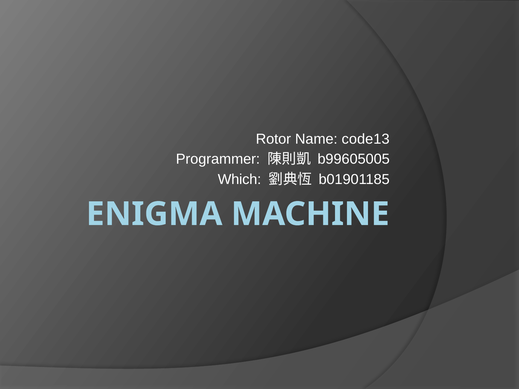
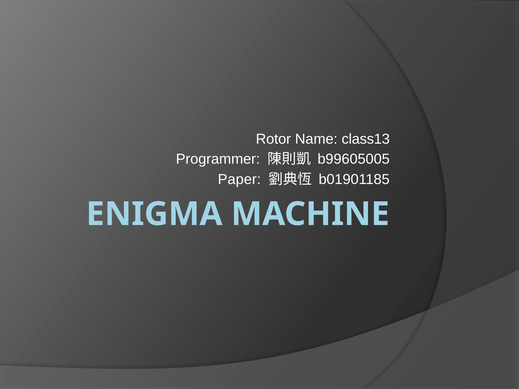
code13: code13 -> class13 (366, 139)
Which: Which -> Paper (239, 179)
